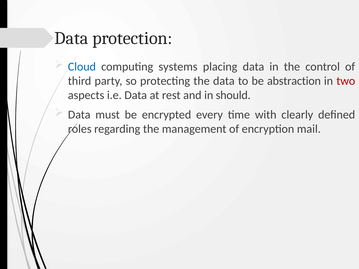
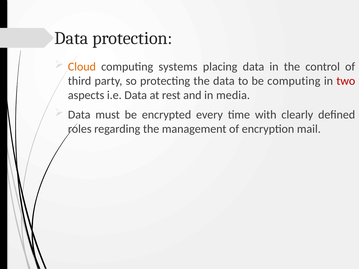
Cloud colour: blue -> orange (82, 67)
be abstraction: abstraction -> computing (294, 81)
should: should -> media (233, 95)
